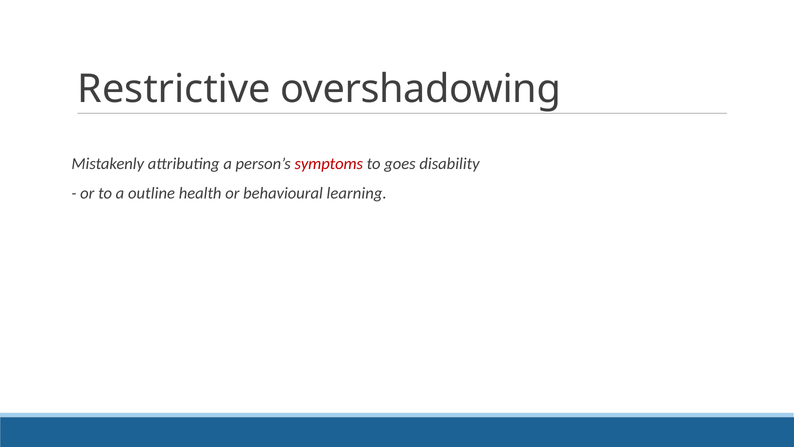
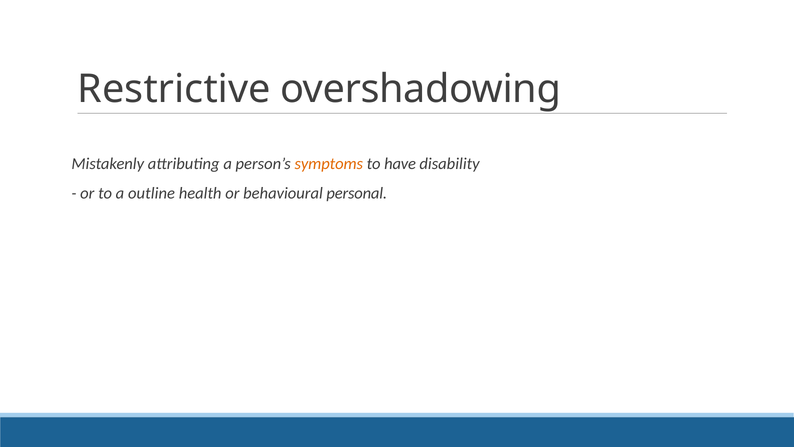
symptoms colour: red -> orange (329, 163)
goes: goes -> have (400, 163)
learning: learning -> personal (357, 193)
